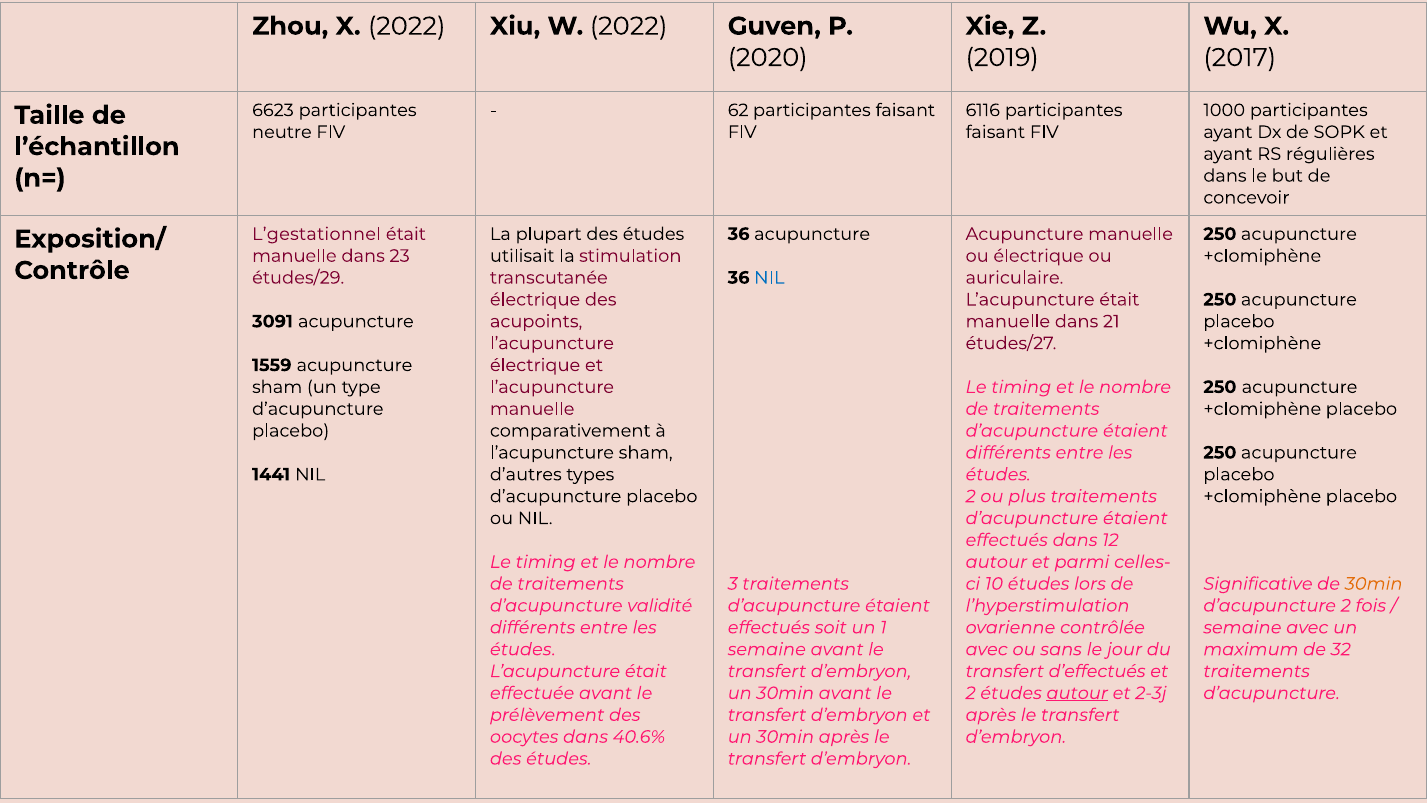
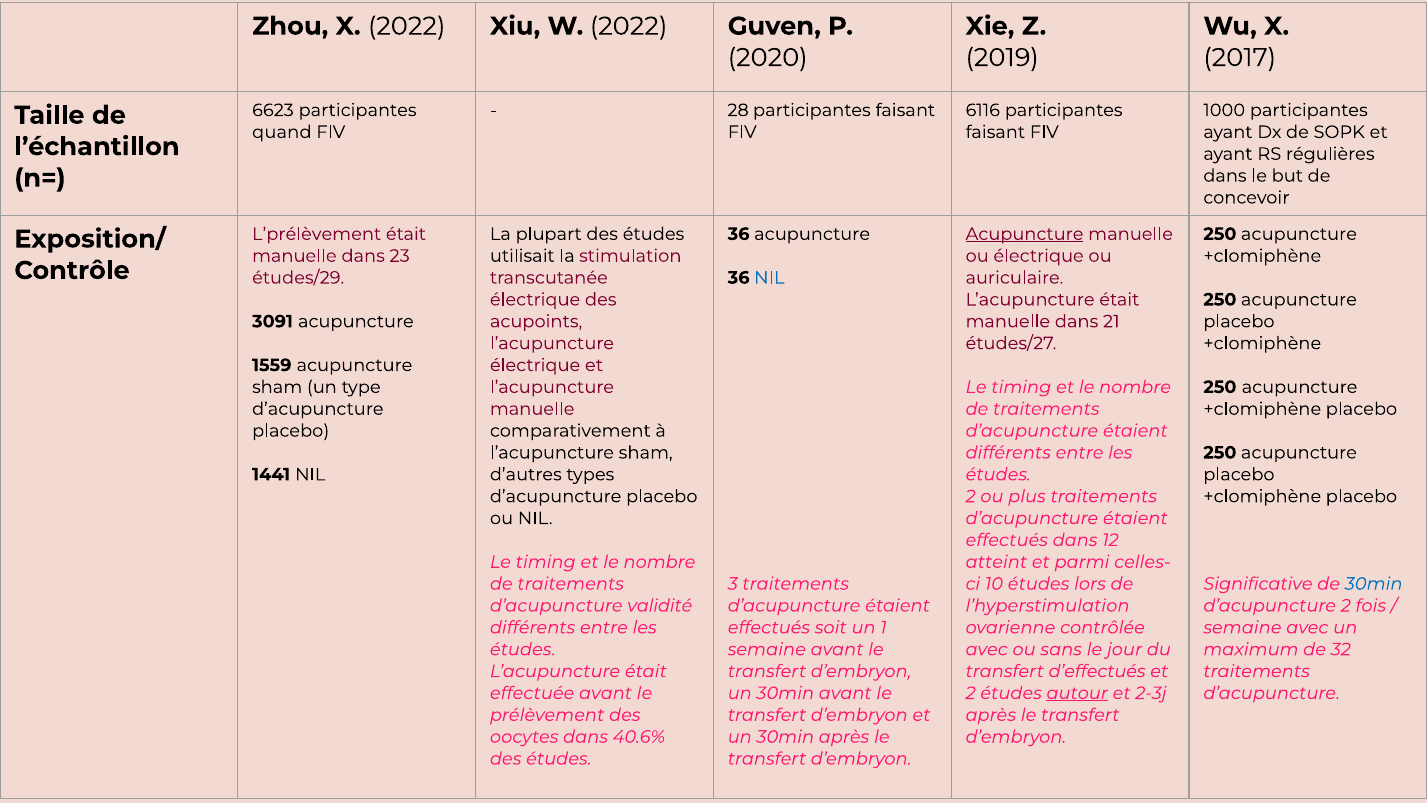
62: 62 -> 28 (738, 110)
neutre: neutre -> quand (282, 132)
L’gestationnel: L’gestationnel -> L’prélèvement (317, 234)
Acupuncture underline: none -> present (1025, 234)
autour: autour -> atteint (996, 562)
30min colour: orange -> blue (1374, 584)
